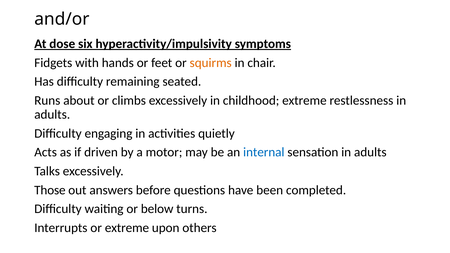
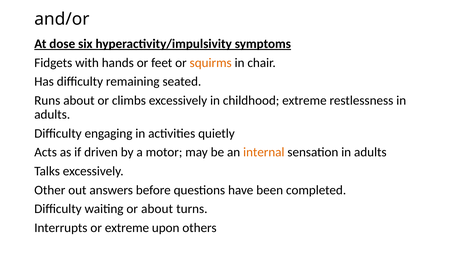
internal colour: blue -> orange (264, 152)
Those: Those -> Other (50, 190)
or below: below -> about (157, 209)
